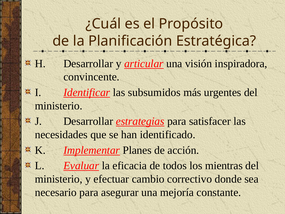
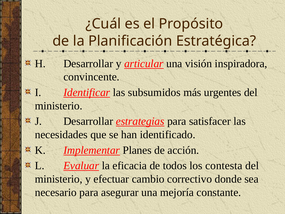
mientras: mientras -> contesta (224, 166)
